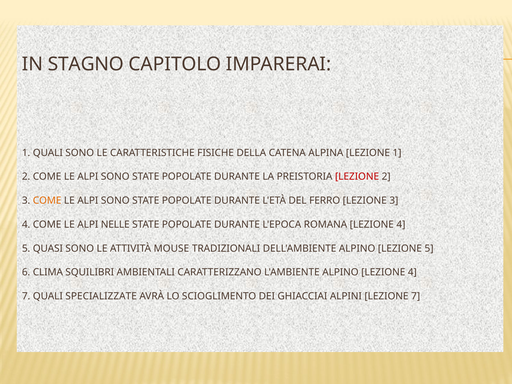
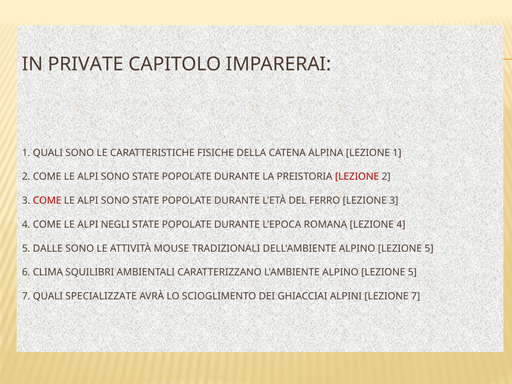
STAGNO: STAGNO -> PRIVATE (86, 64)
COME colour: orange -> red (47, 201)
NELLE: NELLE -> NEGLI (115, 224)
QUASI: QUASI -> DALLE (48, 248)
L'AMBIENTE ALPINO LEZIONE 4: 4 -> 5 (412, 272)
